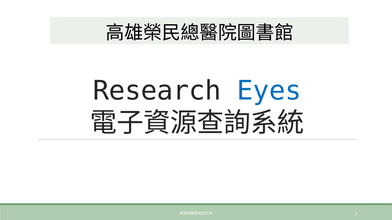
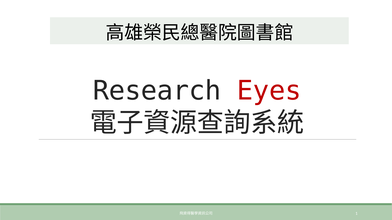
Eyes colour: blue -> red (269, 91)
